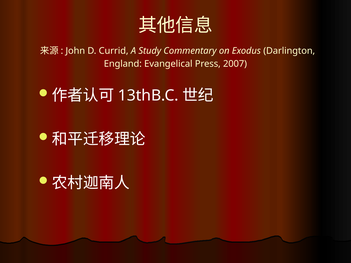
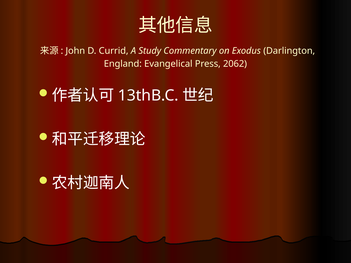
2007: 2007 -> 2062 (235, 64)
